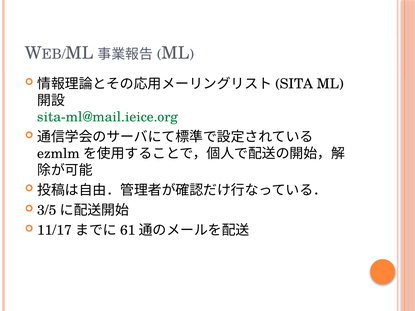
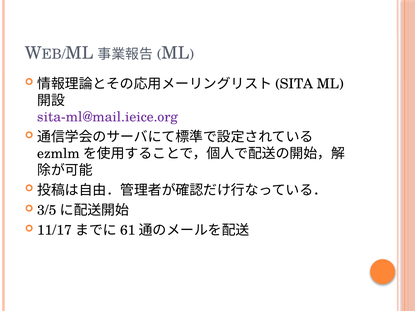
sita-ml@mail.ieice.org colour: green -> purple (108, 117)
